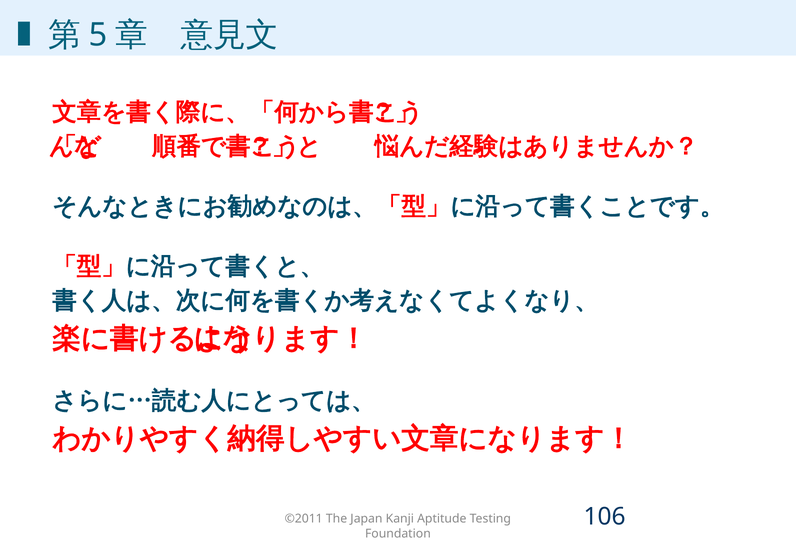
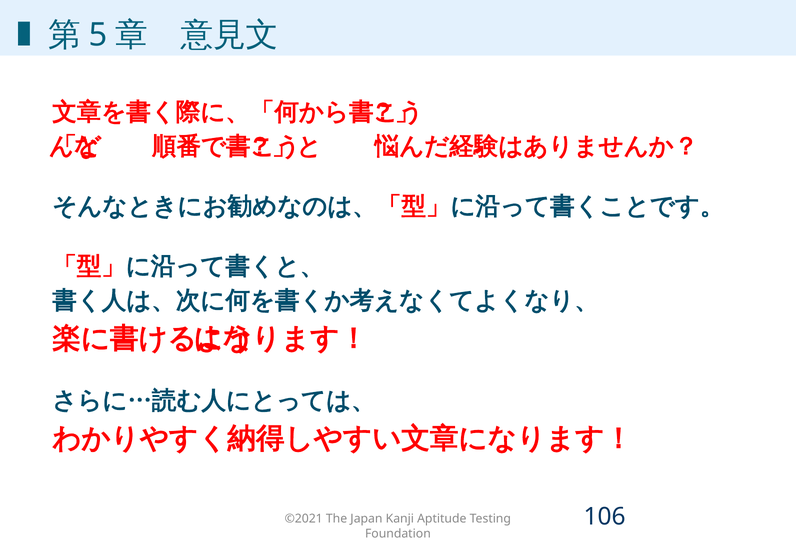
©2011: ©2011 -> ©2021 (304, 519)
